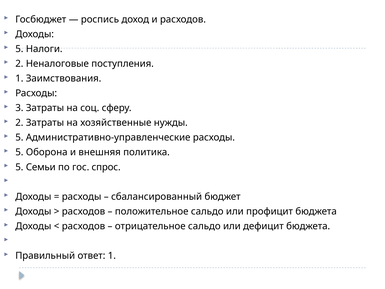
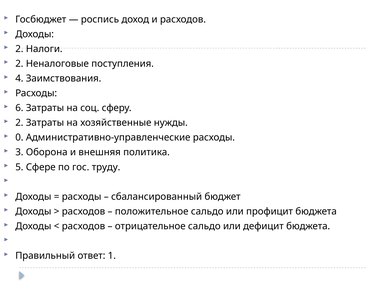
5: 5 -> 2 (19, 49)
1: 1 -> 4 (19, 78)
3: 3 -> 6 (19, 108)
5: 5 -> 0 (19, 137)
5: 5 -> 3 (19, 152)
Семьи: Семьи -> Сфере (41, 167)
спрос: спрос -> труду (106, 167)
